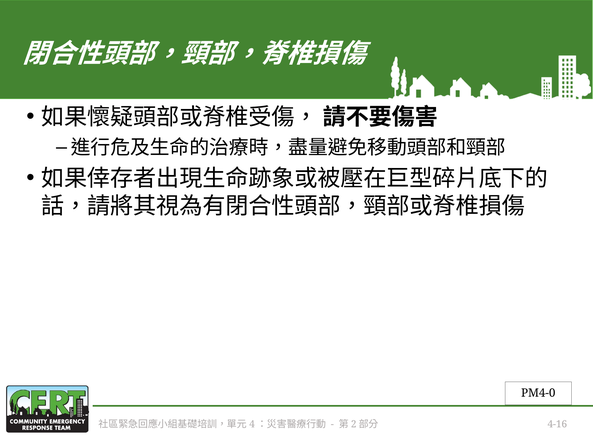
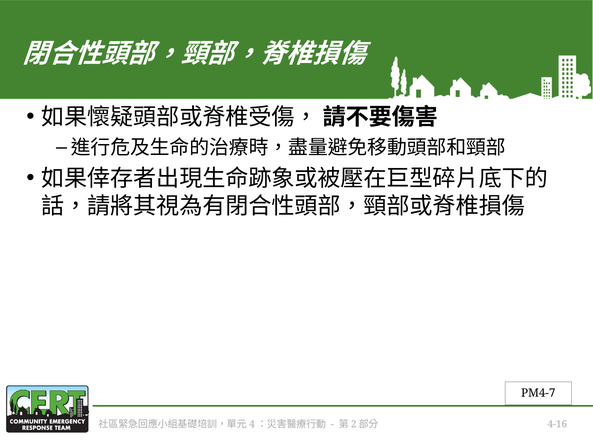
PM4-0: PM4-0 -> PM4-7 (538, 393)
